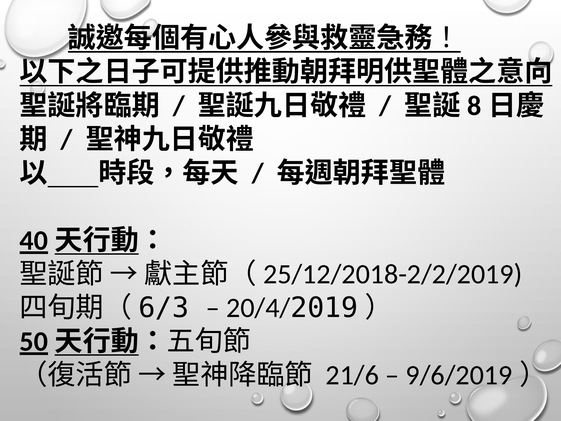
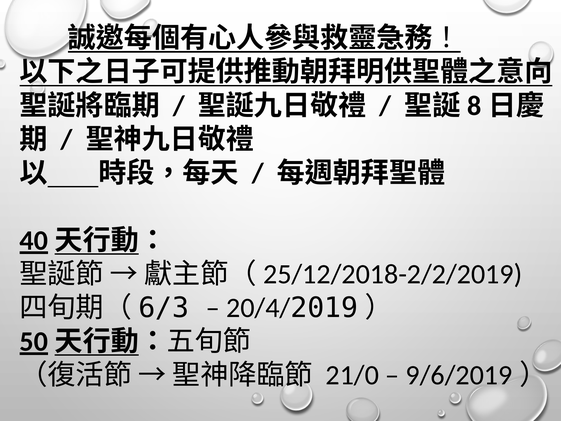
21/6: 21/6 -> 21/0 (352, 375)
